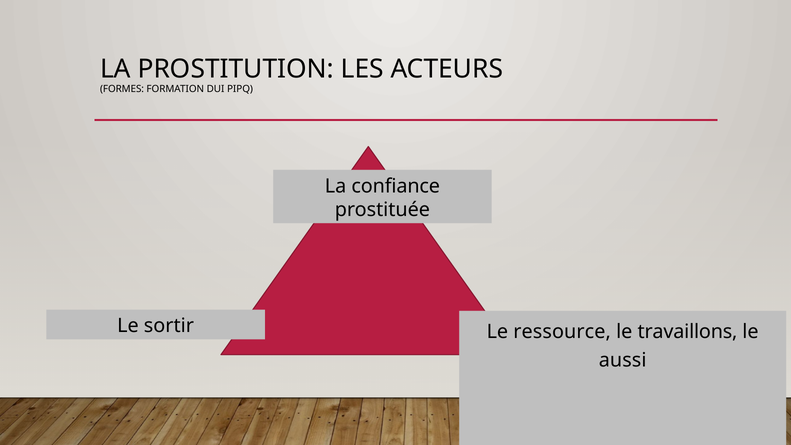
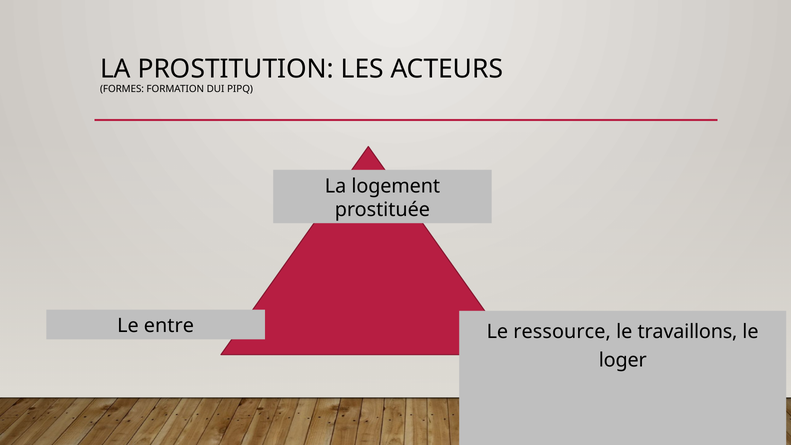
confiance: confiance -> logement (396, 186)
sortir: sortir -> entre (169, 326)
aussi: aussi -> loger (623, 360)
